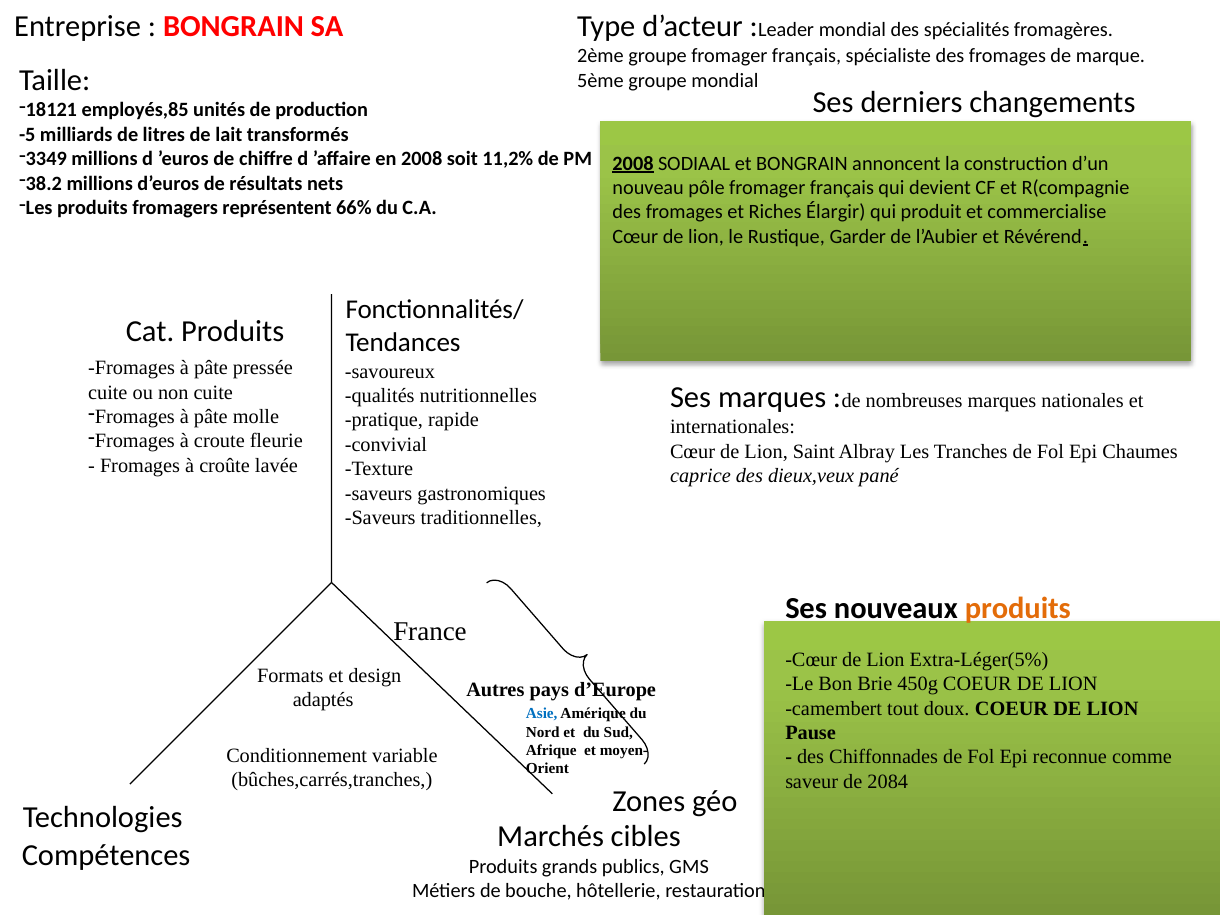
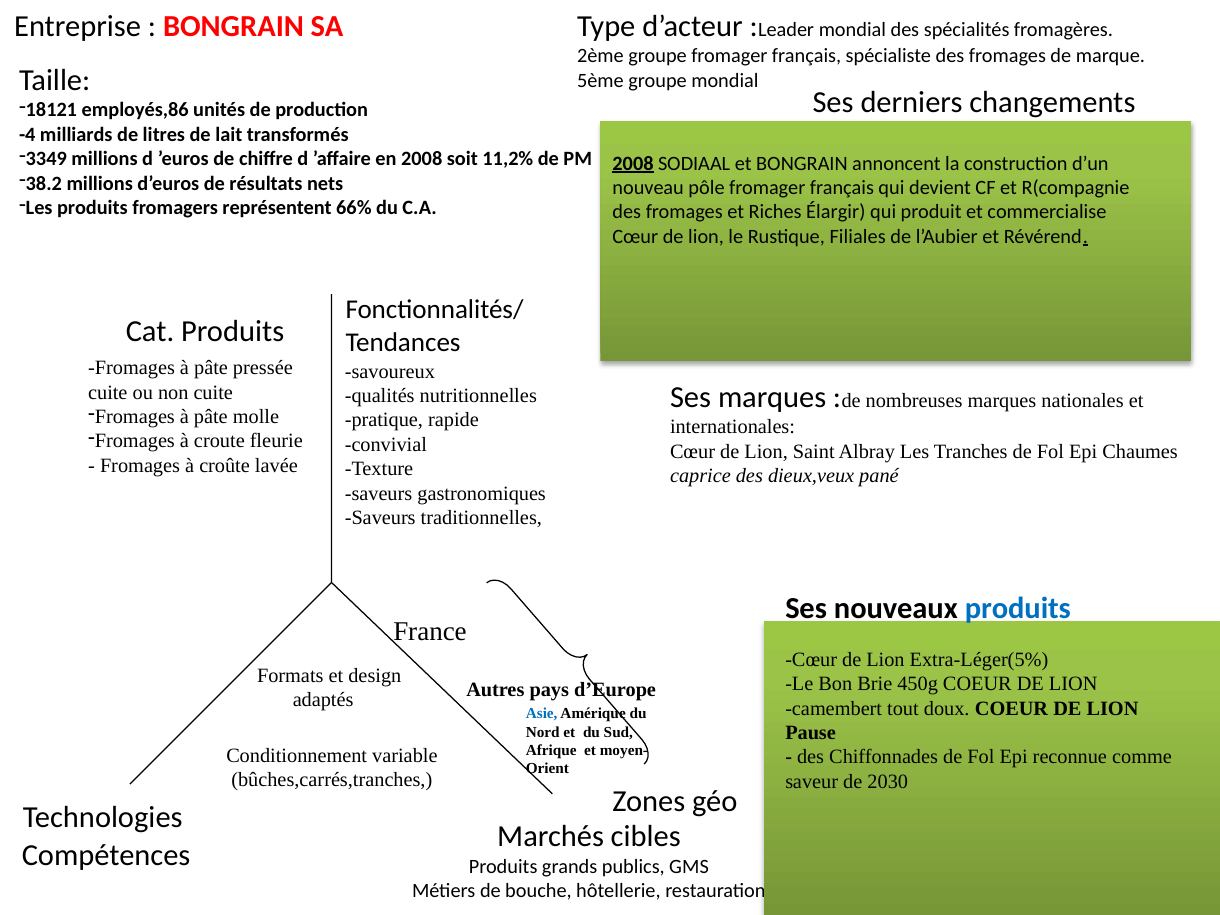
employés,85: employés,85 -> employés,86 (135, 110)
-5: -5 -> -4 (27, 135)
Garder: Garder -> Filiales (858, 237)
produits colour: orange -> blue (1018, 609)
2084: 2084 -> 2030 (888, 782)
